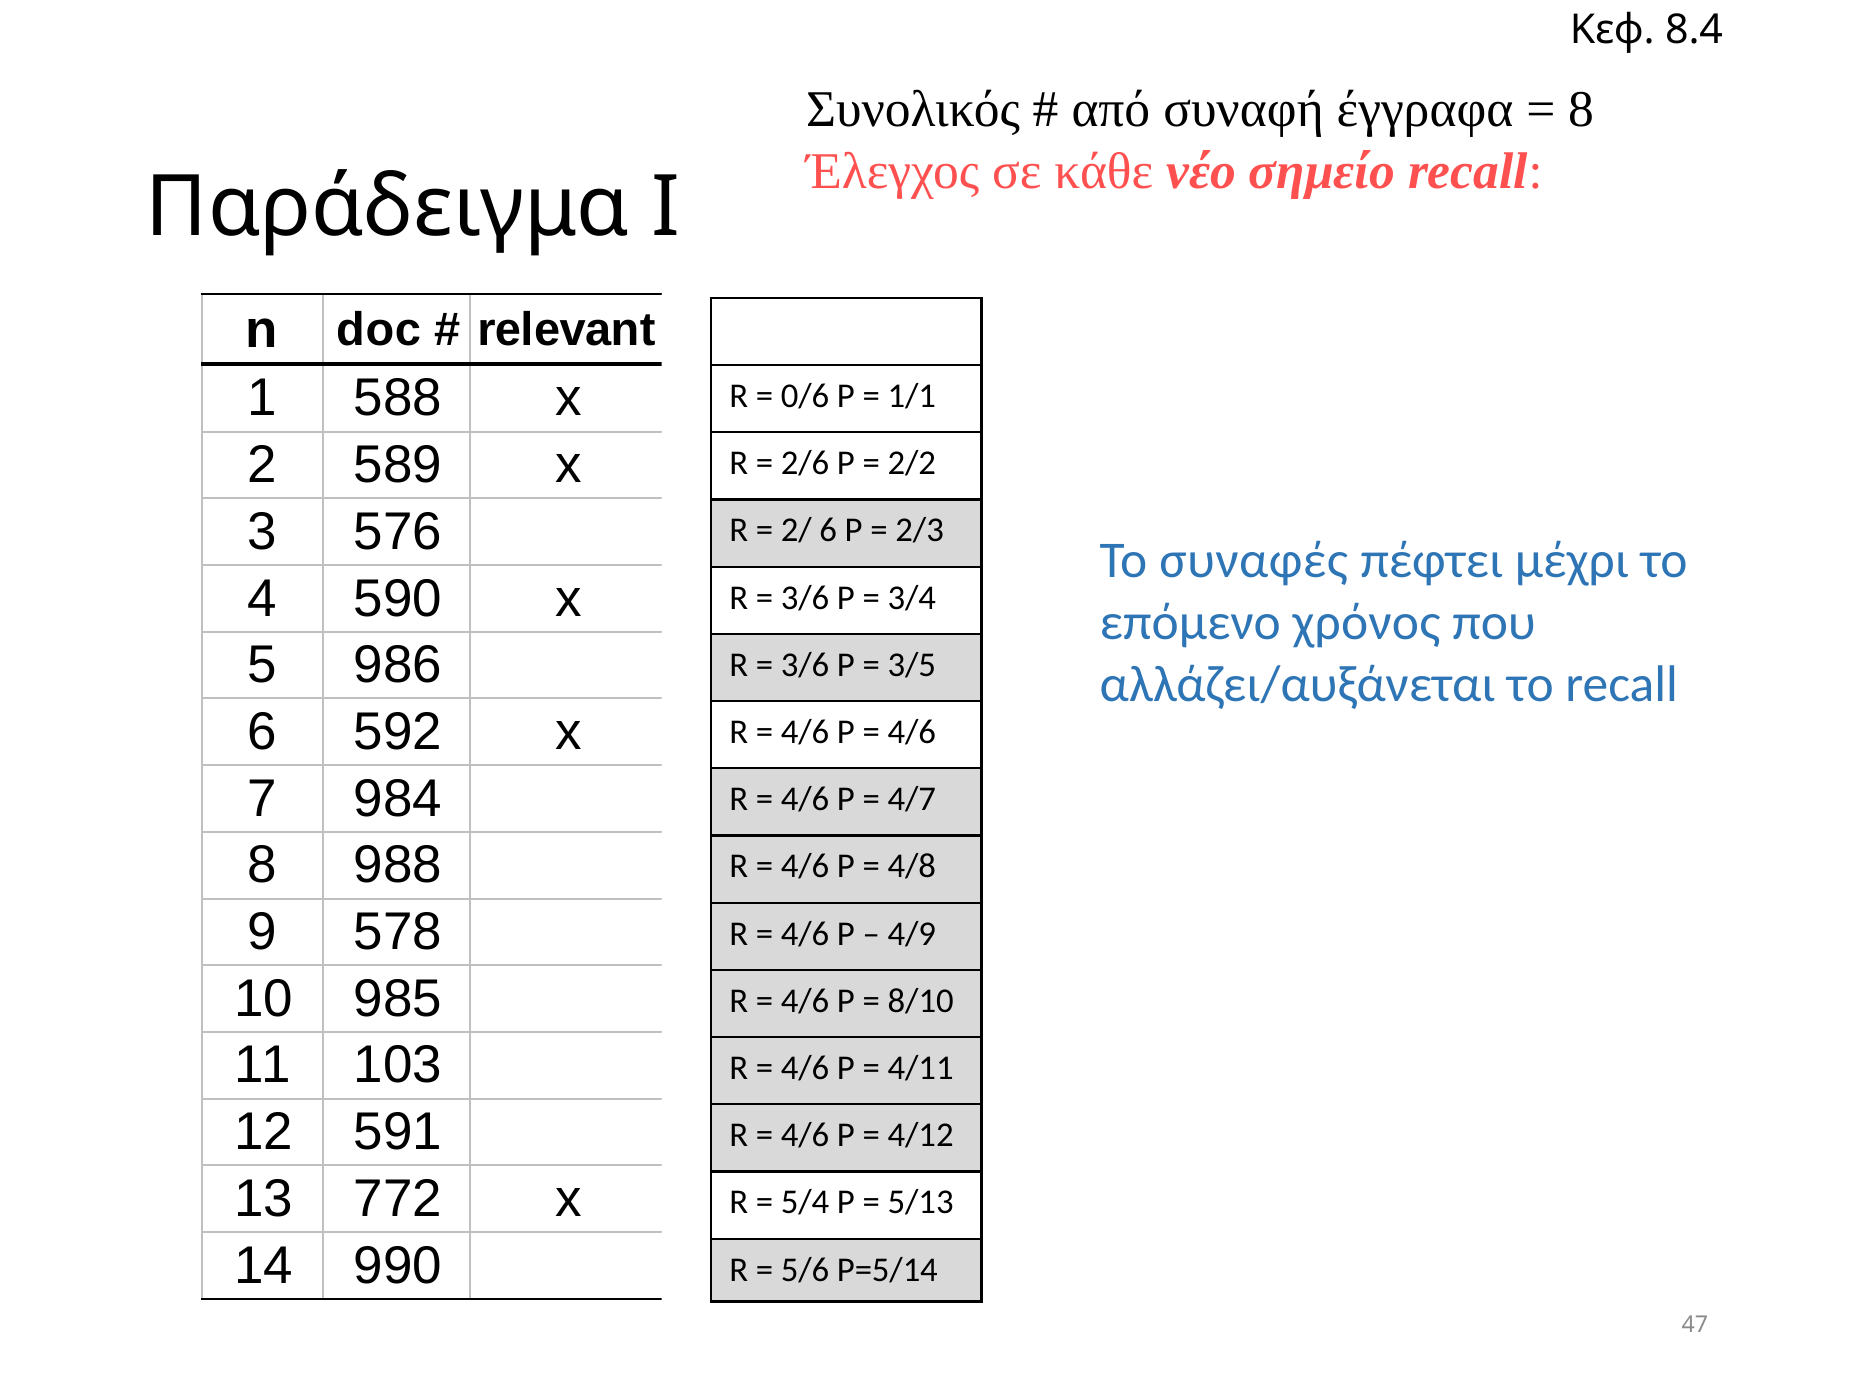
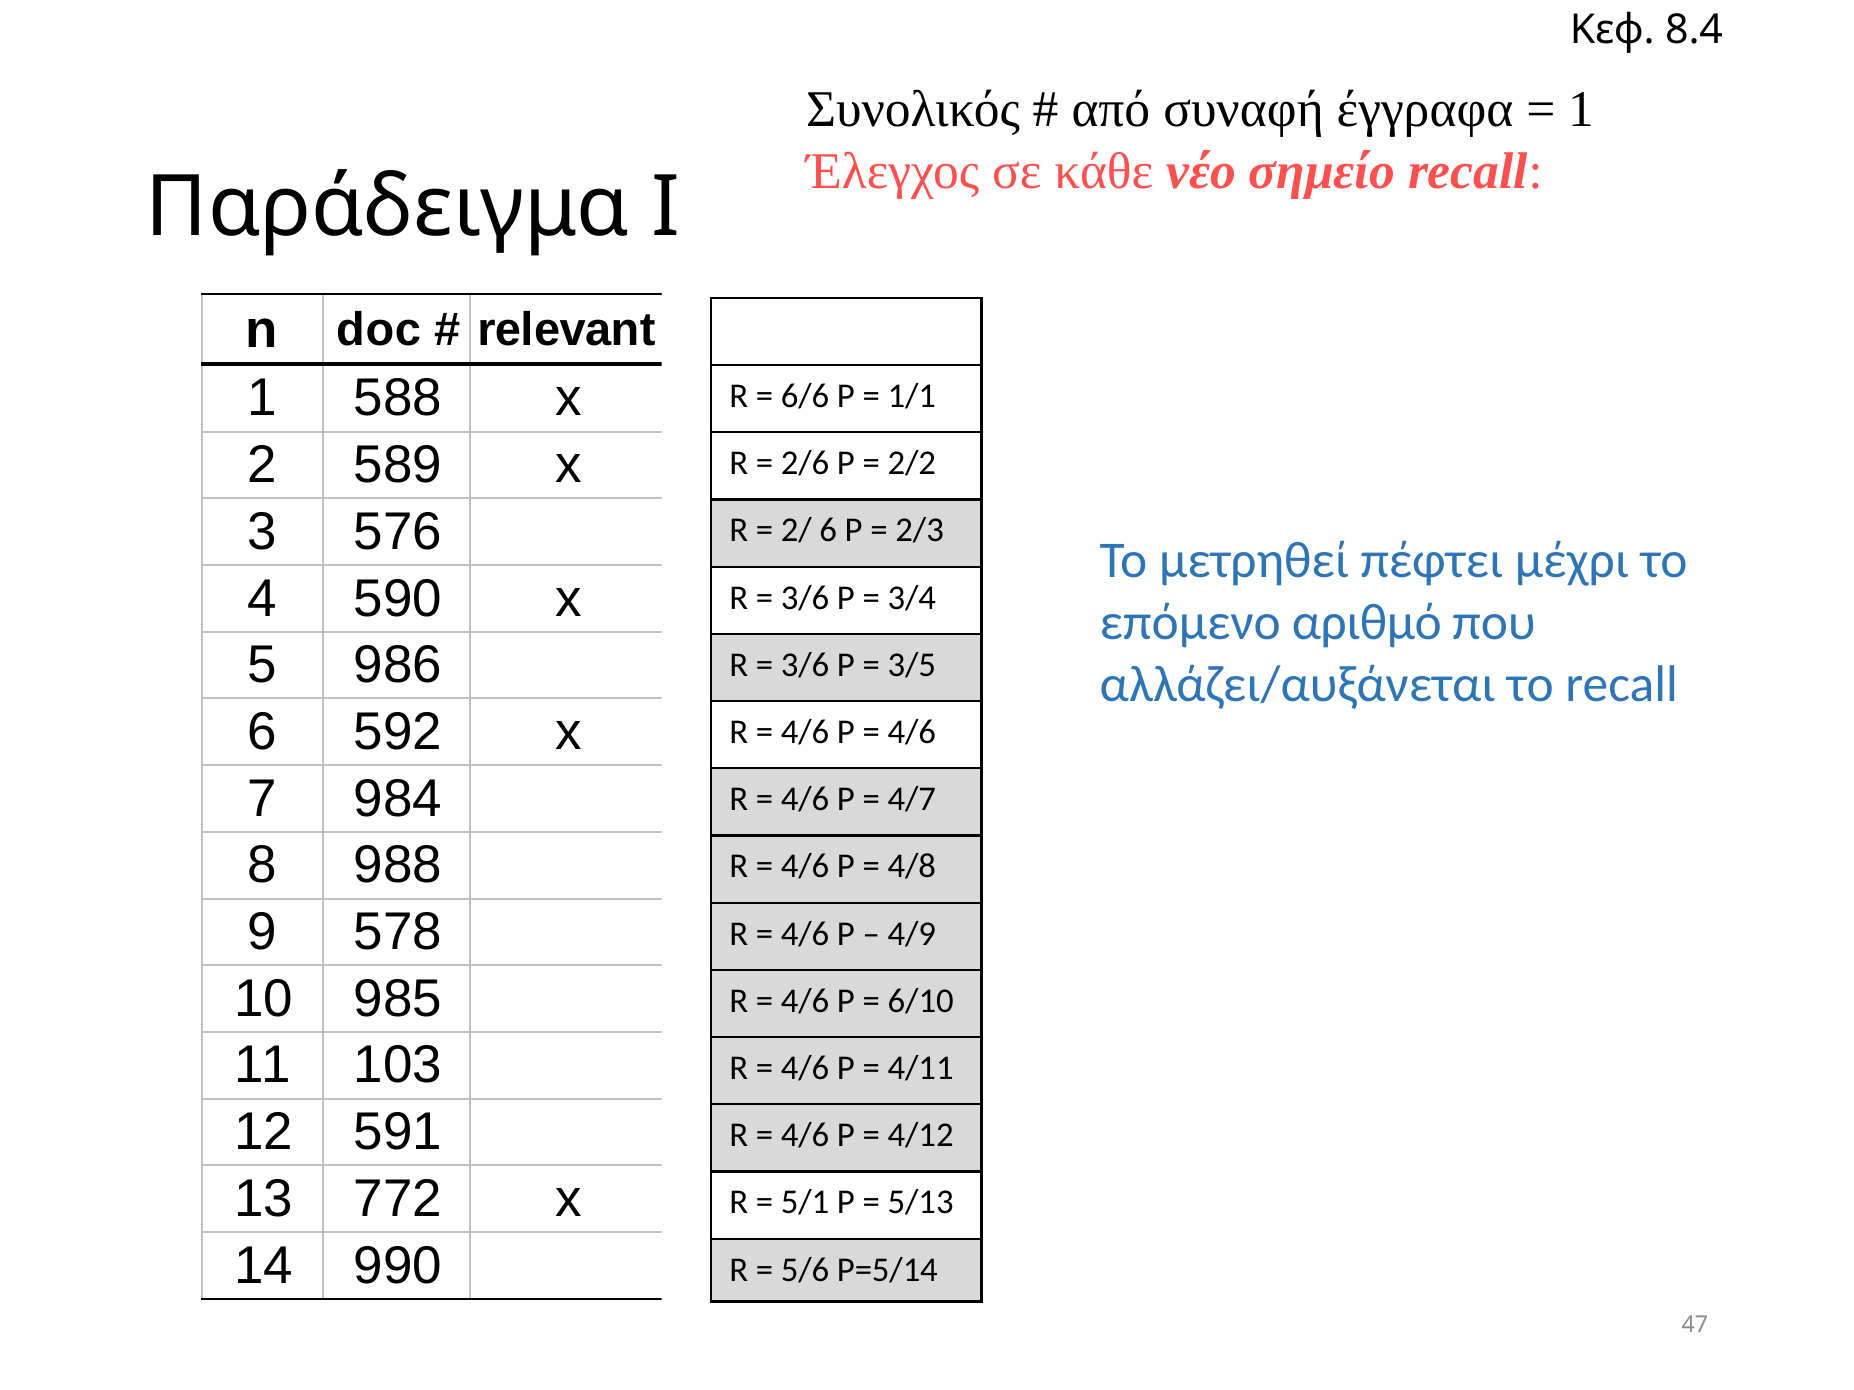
8: 8 -> 1 (1581, 109)
0/6: 0/6 -> 6/6 (805, 396)
συναφές: συναφές -> μετρηθεί (1254, 561)
χρόνος: χρόνος -> αριθμό (1367, 623)
8/10: 8/10 -> 6/10 (921, 1001)
5/4: 5/4 -> 5/1 (805, 1203)
